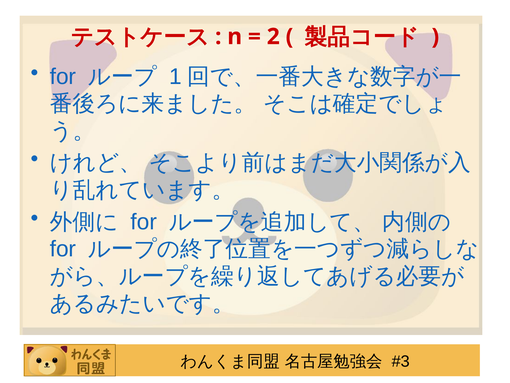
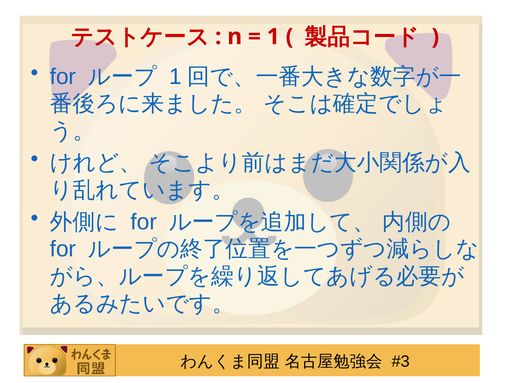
2: 2 -> 1 (273, 37)
